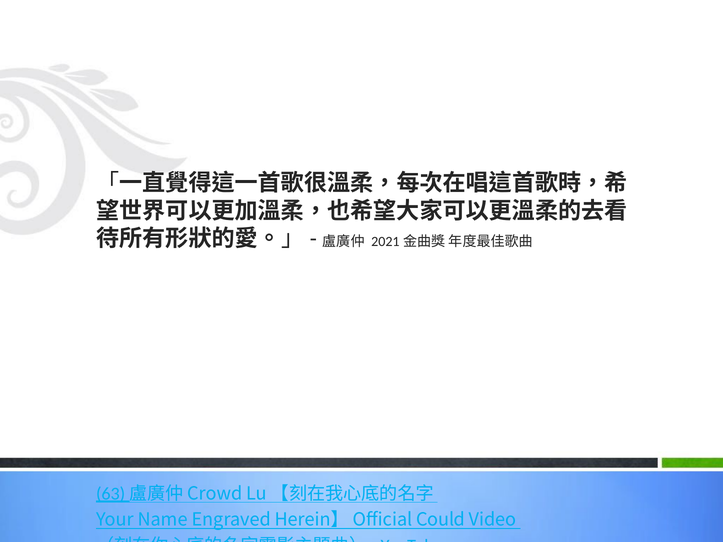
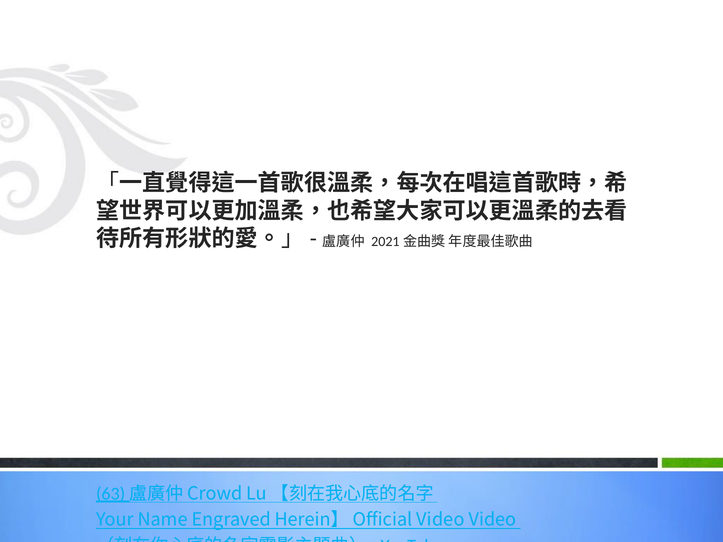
Official Could: Could -> Video (440, 520)
